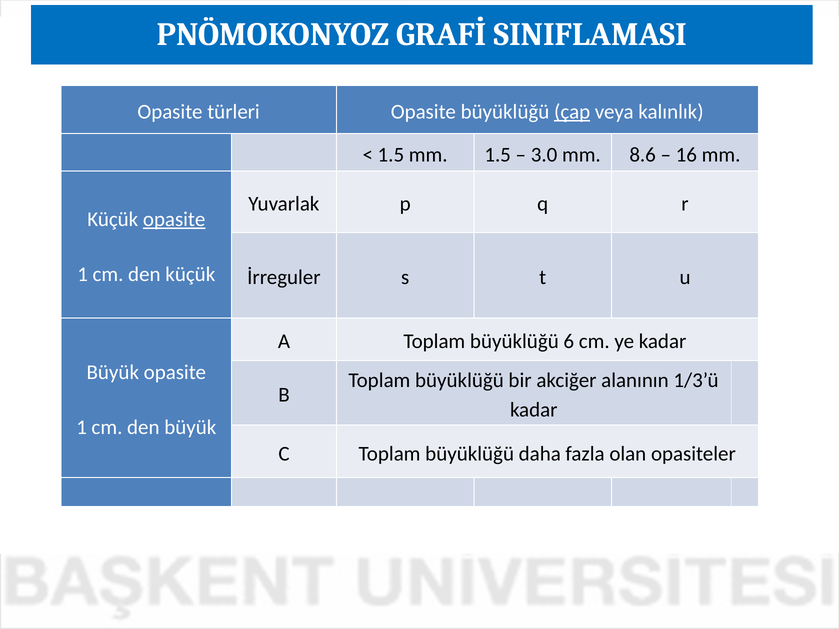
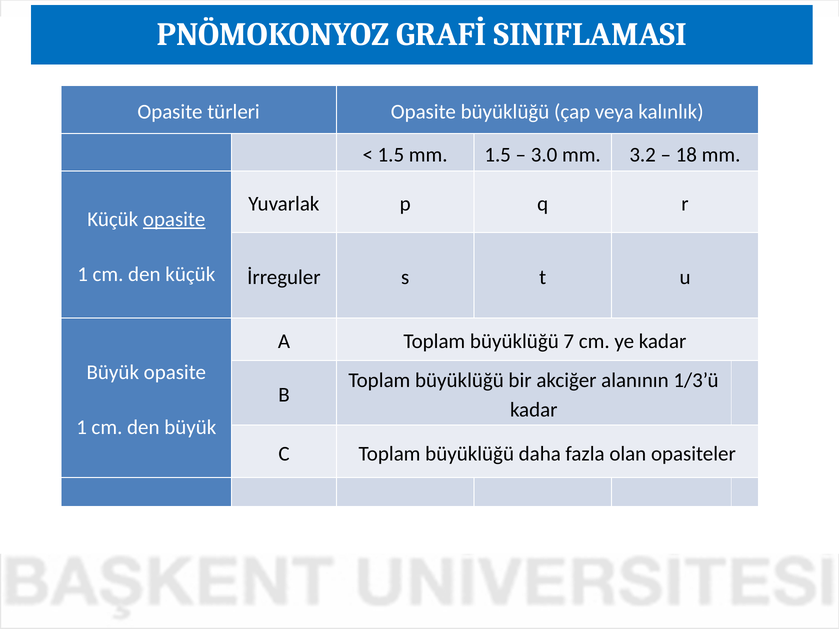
çap underline: present -> none (572, 112)
8.6: 8.6 -> 3.2 (643, 155)
16: 16 -> 18 (686, 155)
6: 6 -> 7 (569, 341)
